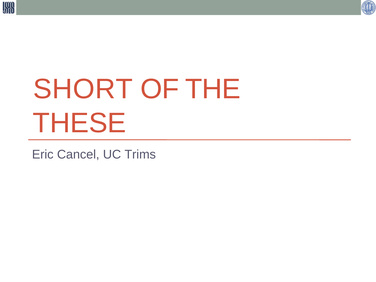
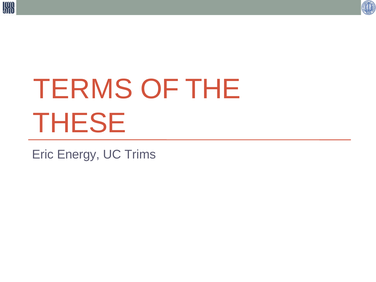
SHORT: SHORT -> TERMS (83, 89)
Cancel: Cancel -> Energy (78, 154)
